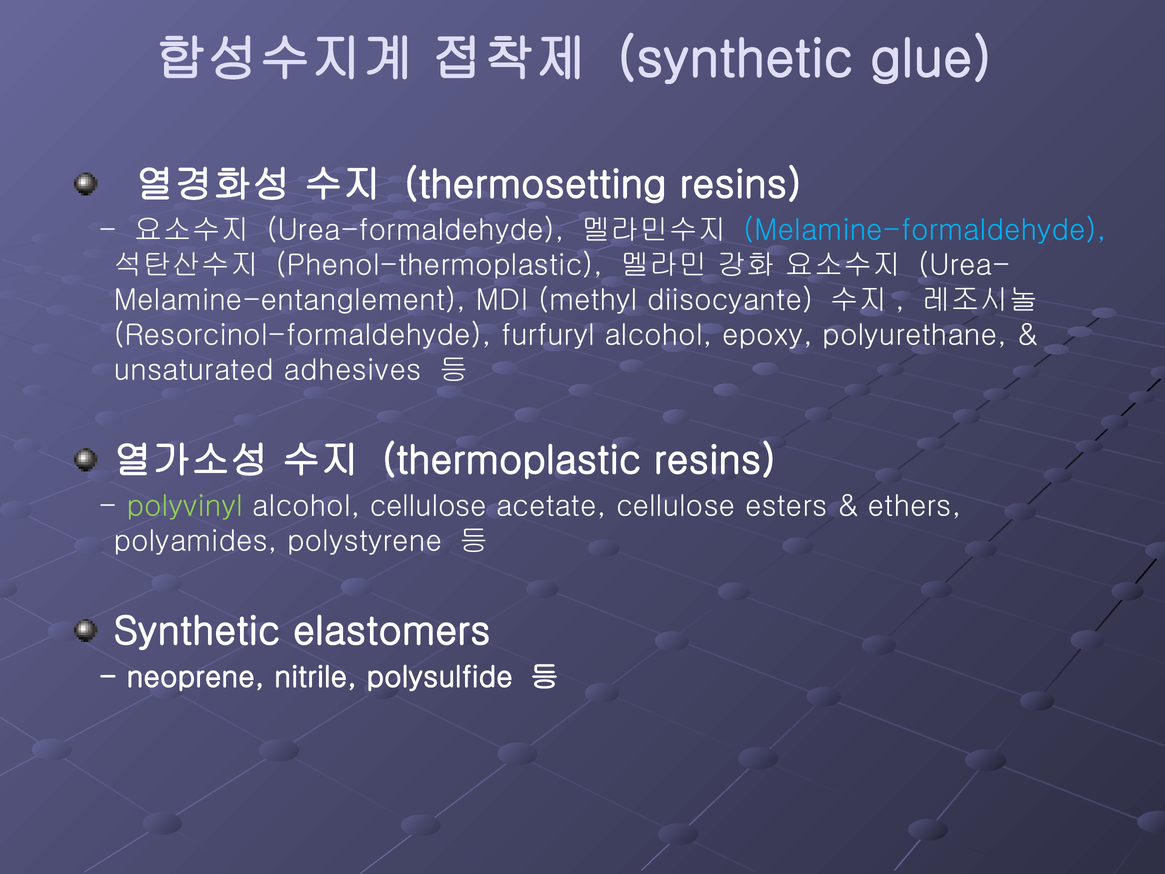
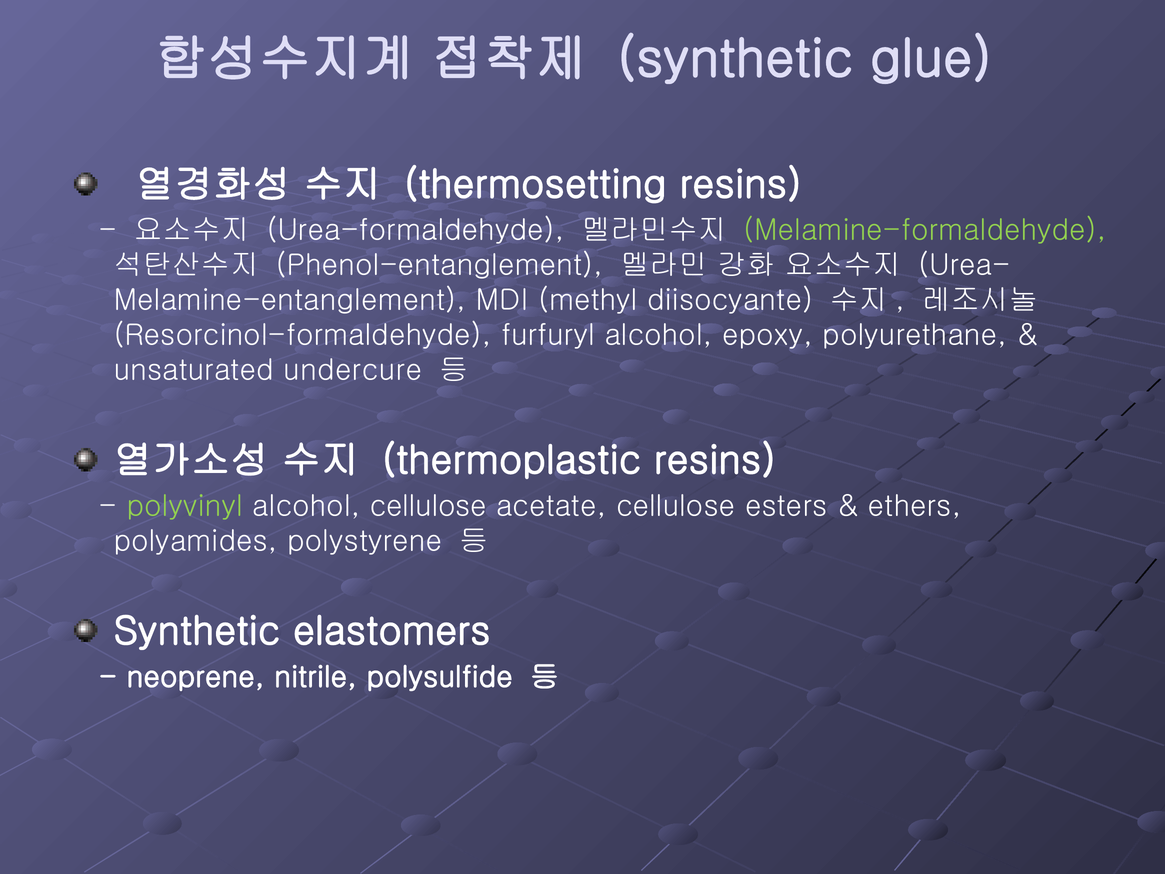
Melamine-formaldehyde colour: light blue -> light green (925, 230)
Phenol-thermoplastic: Phenol-thermoplastic -> Phenol-entanglement (439, 265)
adhesives: adhesives -> undercure (353, 370)
